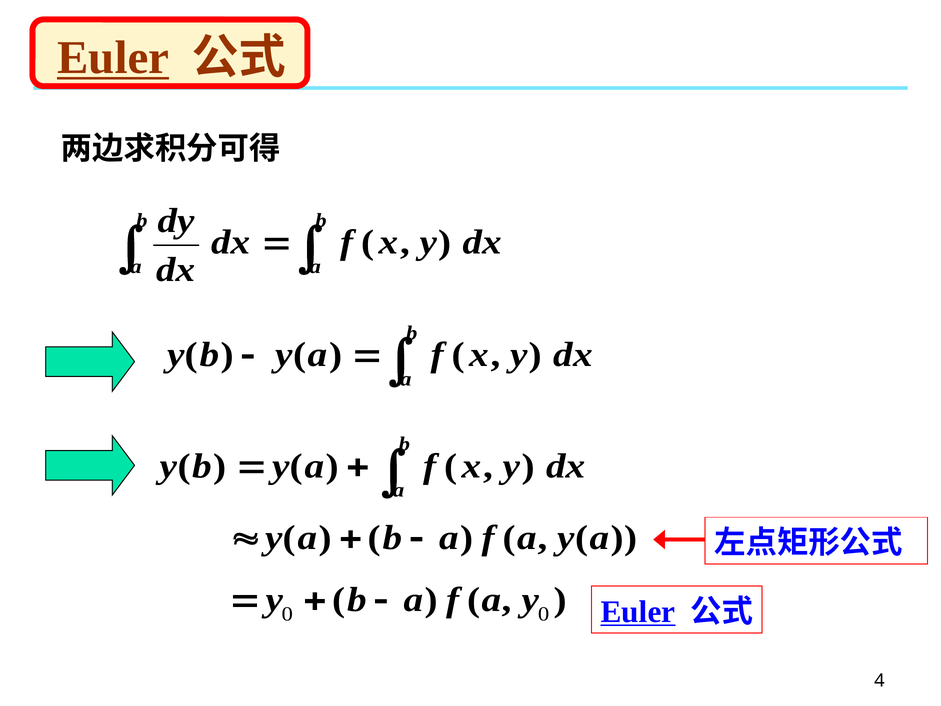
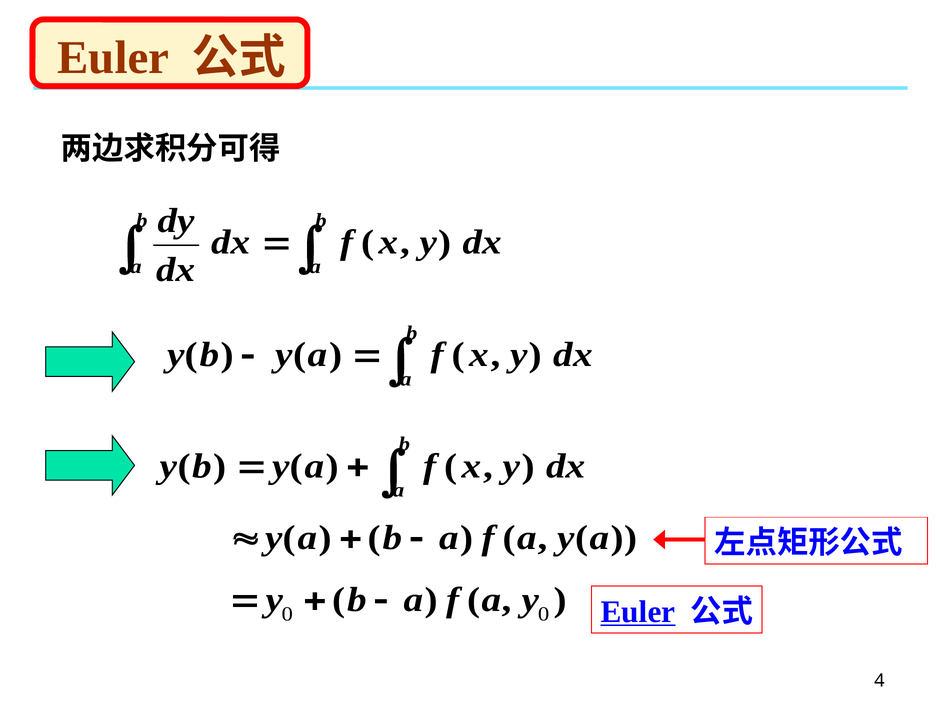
Euler underline: present -> none (113, 58)
